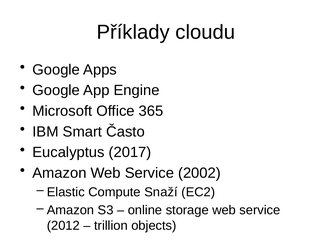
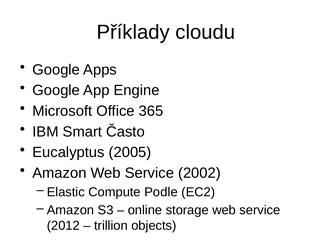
2017: 2017 -> 2005 (130, 152)
Snaží: Snaží -> Podle (161, 192)
